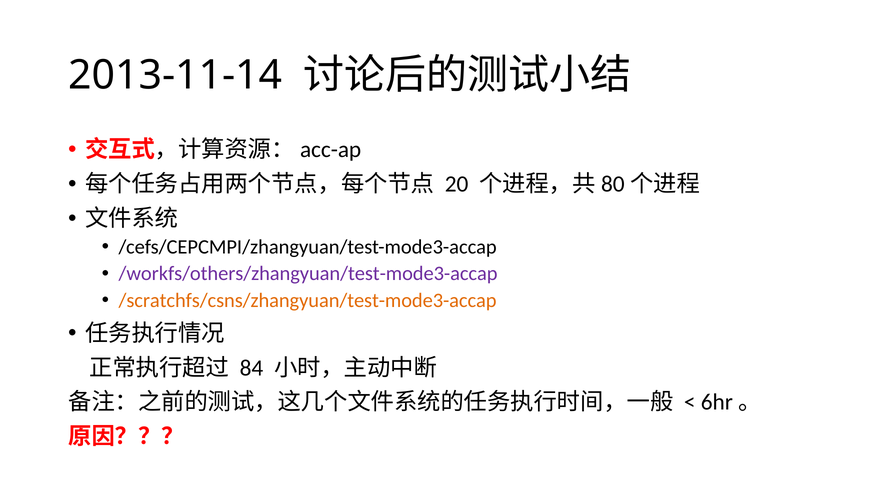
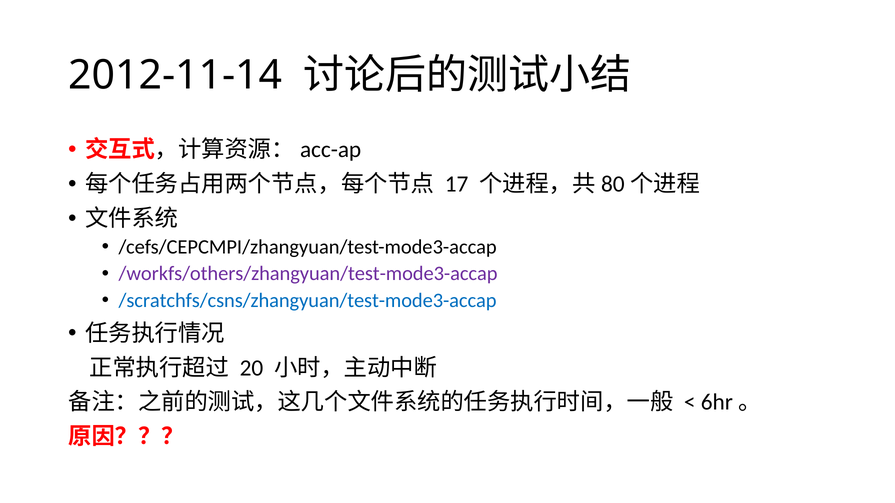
2013-11-14: 2013-11-14 -> 2012-11-14 (175, 75)
20: 20 -> 17 (457, 184)
/scratchfs/csns/zhangyuan/test-mode3-accap colour: orange -> blue (308, 301)
84: 84 -> 20 (251, 368)
